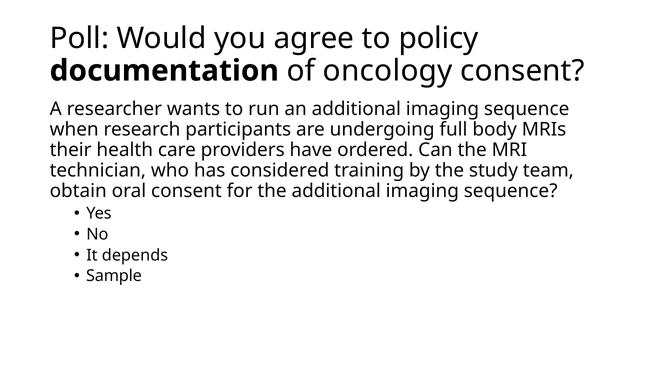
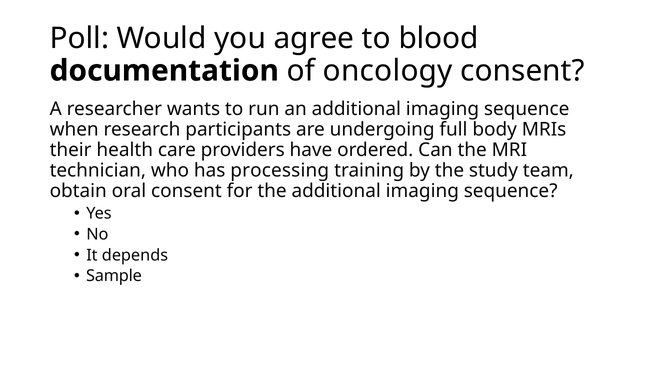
policy: policy -> blood (439, 39)
considered: considered -> processing (280, 170)
